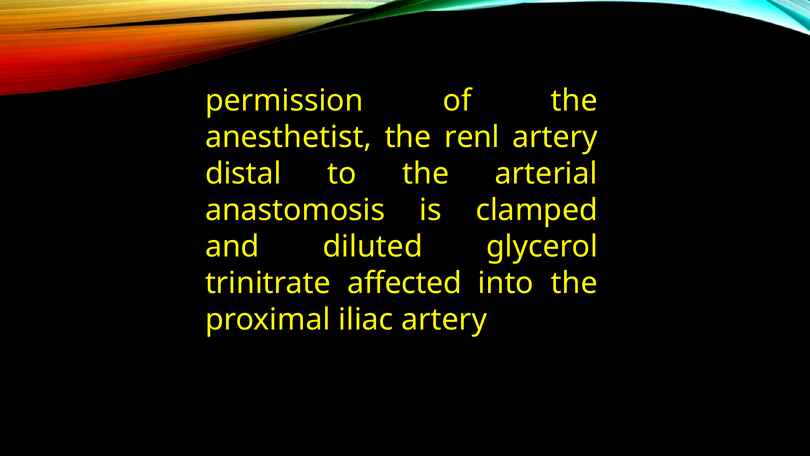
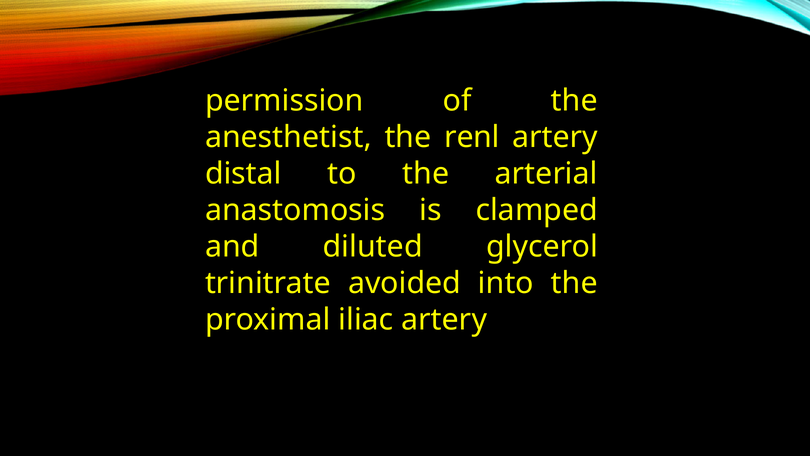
affected: affected -> avoided (404, 283)
